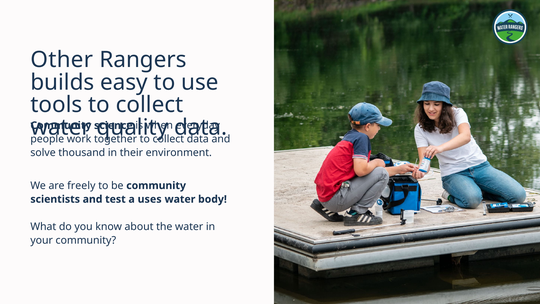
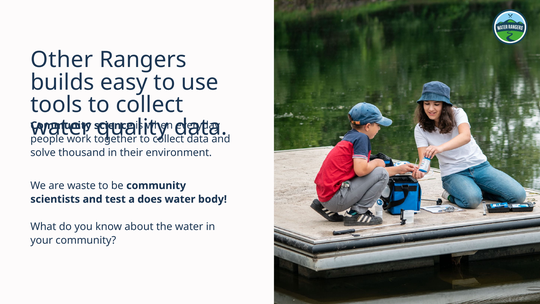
freely: freely -> waste (81, 185)
uses: uses -> does (150, 199)
